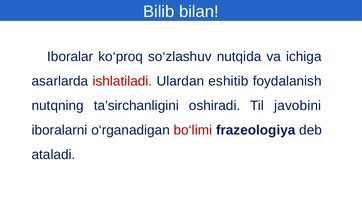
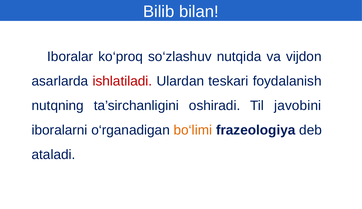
ichiga: ichiga -> vijdon (304, 57)
eshitib: eshitib -> teskari (228, 81)
bo‘limi colour: red -> orange (193, 130)
